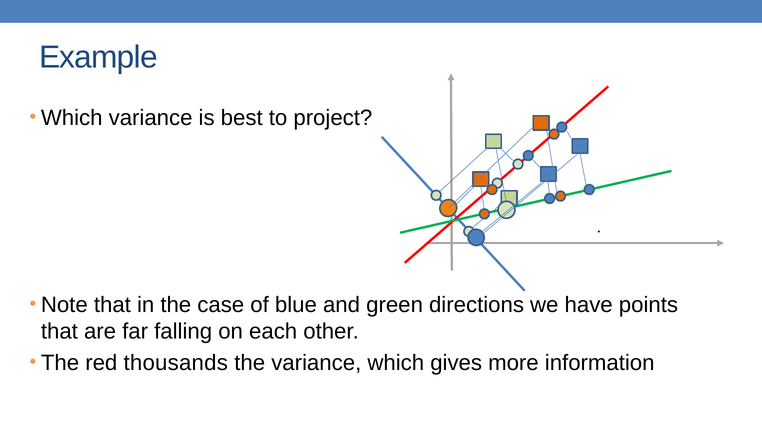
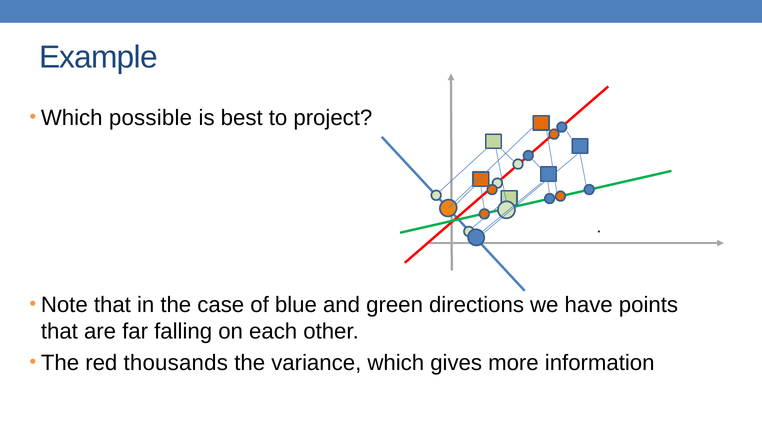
Which variance: variance -> possible (150, 118)
